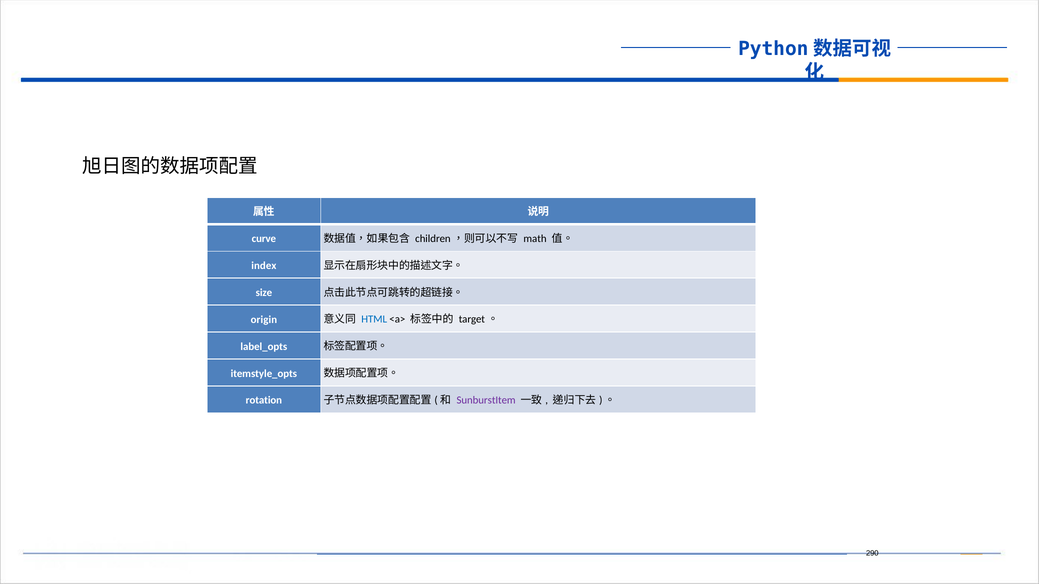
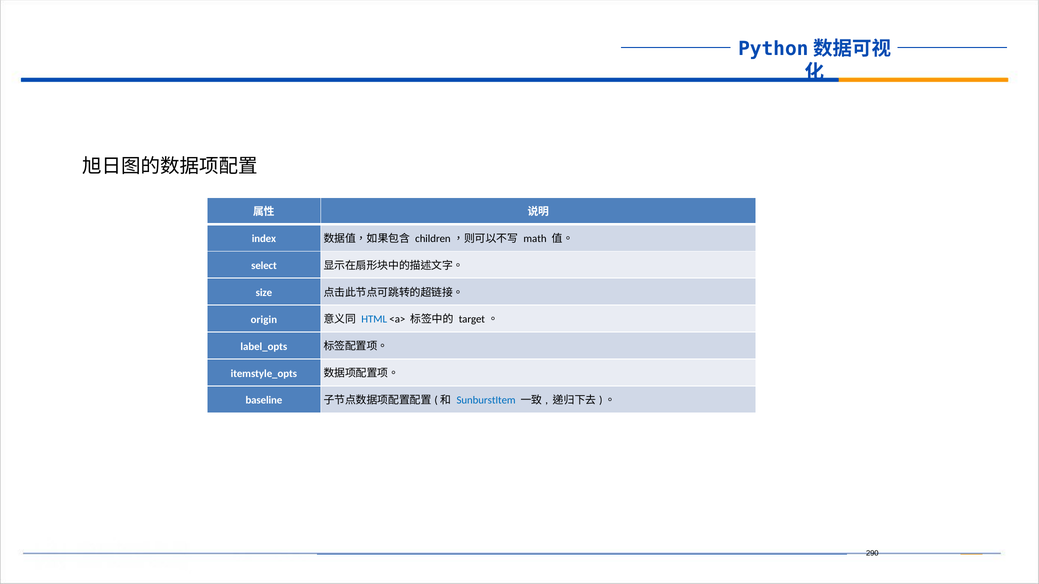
curve: curve -> index (264, 239)
index: index -> select (264, 266)
rotation: rotation -> baseline (264, 401)
SunburstItem colour: purple -> blue (486, 400)
